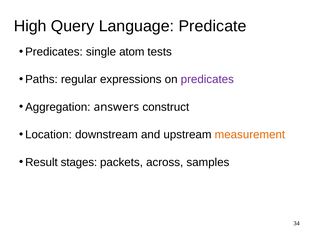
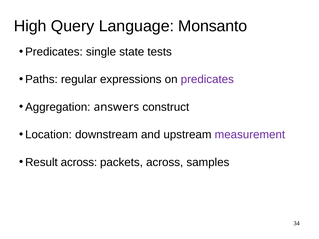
Predicate: Predicate -> Monsanto (213, 26)
atom: atom -> state (132, 52)
measurement colour: orange -> purple (250, 135)
Result stages: stages -> across (79, 162)
